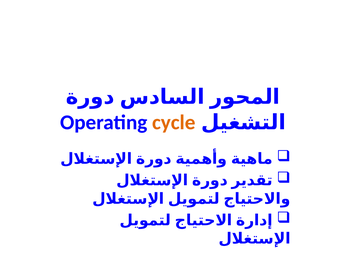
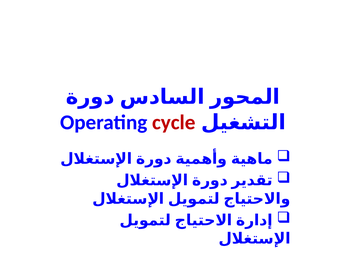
cycle colour: orange -> red (174, 123)
